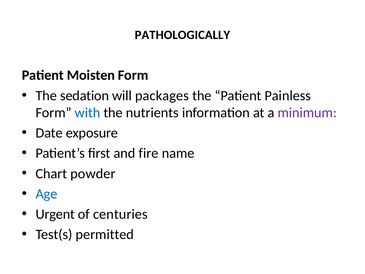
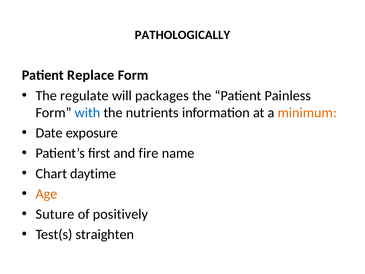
Moisten: Moisten -> Replace (91, 75)
sedation: sedation -> regulate (84, 96)
minimum colour: purple -> orange (307, 113)
powder: powder -> daytime (93, 173)
Age colour: blue -> orange (47, 194)
Urgent: Urgent -> Suture (55, 214)
centuries: centuries -> positively (120, 214)
permitted: permitted -> straighten (105, 234)
